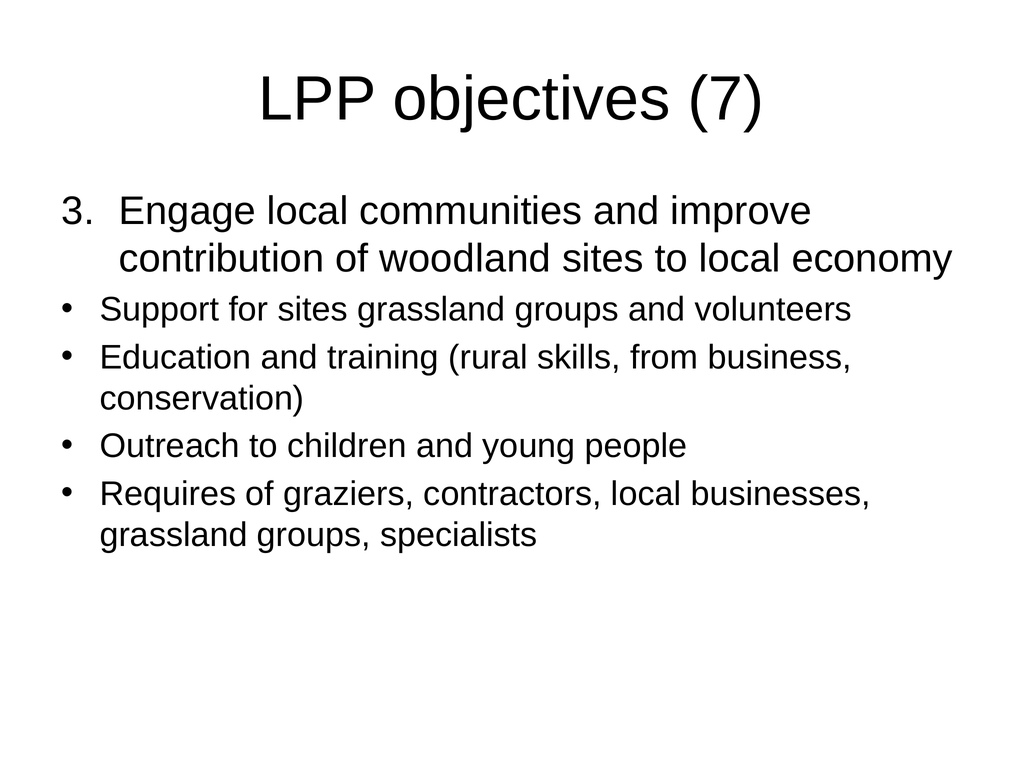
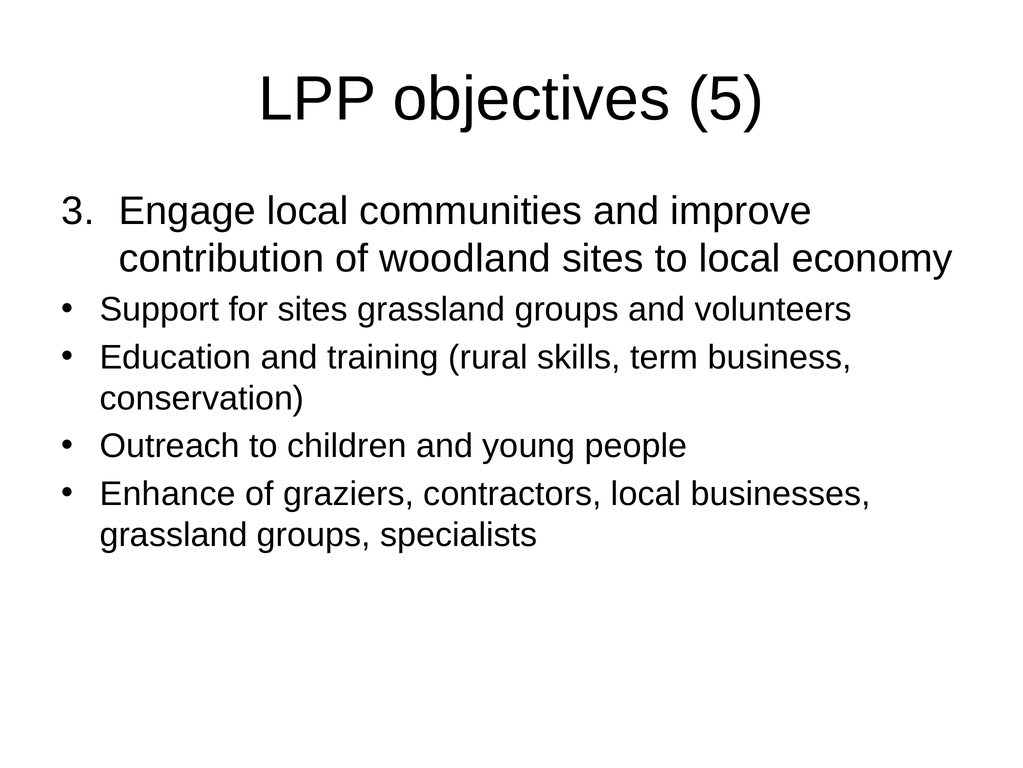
7: 7 -> 5 (726, 99)
from: from -> term (664, 357)
Requires: Requires -> Enhance (168, 493)
